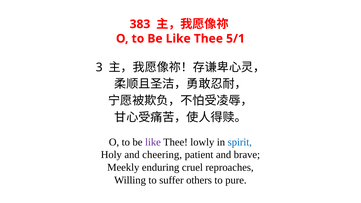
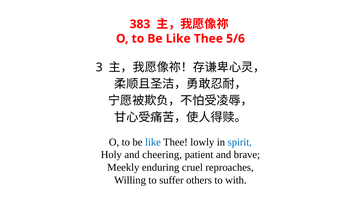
5/1: 5/1 -> 5/6 (235, 39)
like colour: purple -> blue (153, 142)
pure: pure -> with (236, 180)
